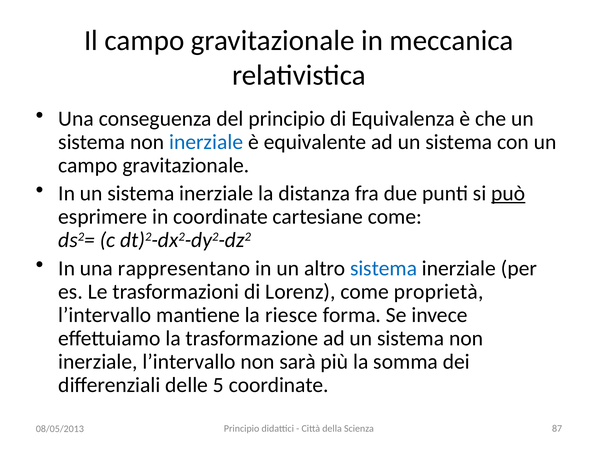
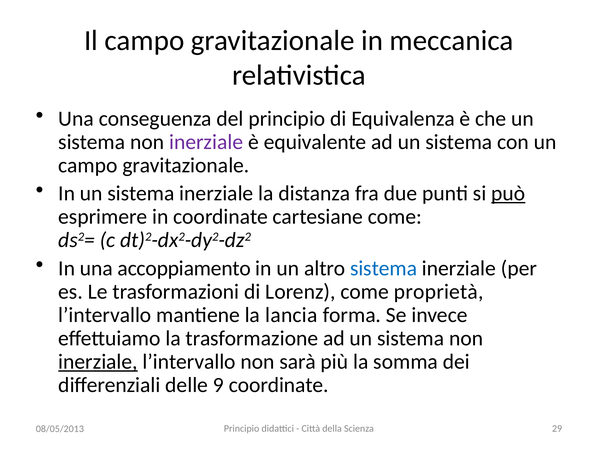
inerziale colour: blue -> purple (206, 142)
rappresentano: rappresentano -> accoppiamento (184, 268)
riesce: riesce -> lancia (291, 315)
inerziale underline: none -> present (98, 361)
5: 5 -> 9 (218, 384)
87: 87 -> 29 (557, 428)
